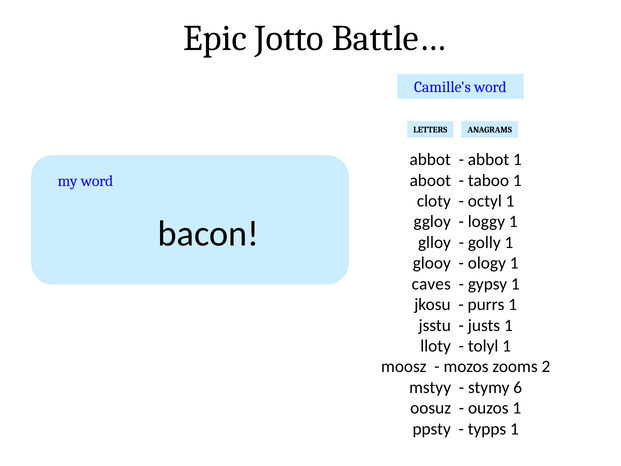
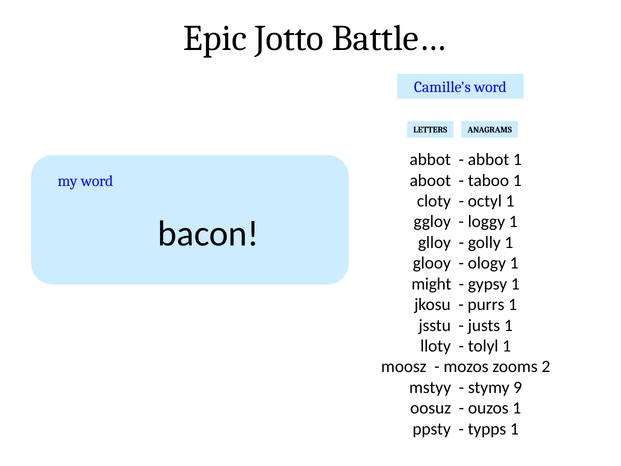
caves: caves -> might (431, 284)
6: 6 -> 9 (518, 387)
